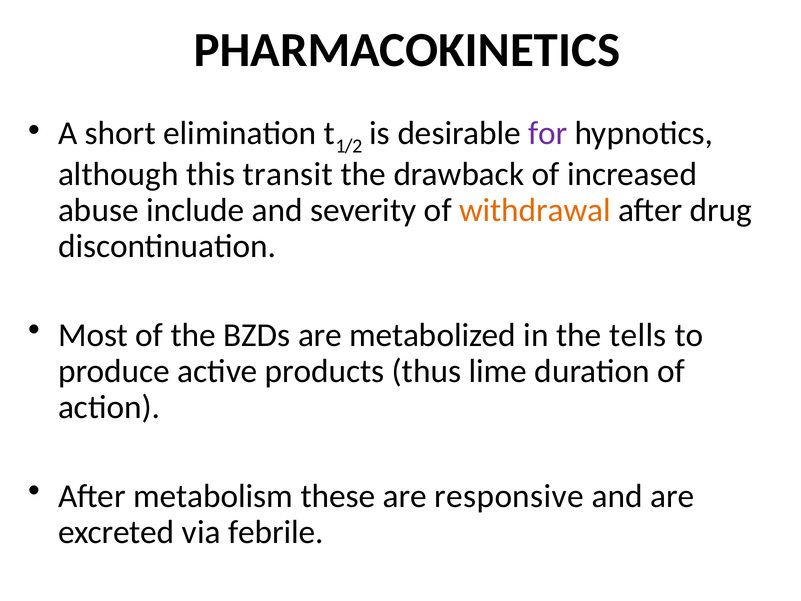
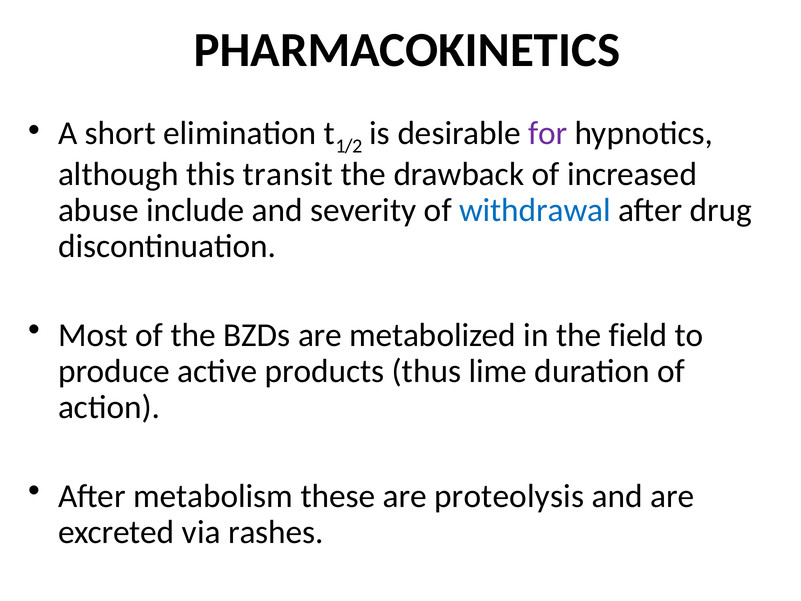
withdrawal colour: orange -> blue (535, 210)
tells: tells -> field (638, 335)
responsive: responsive -> proteolysis (509, 496)
febrile: febrile -> rashes (276, 532)
